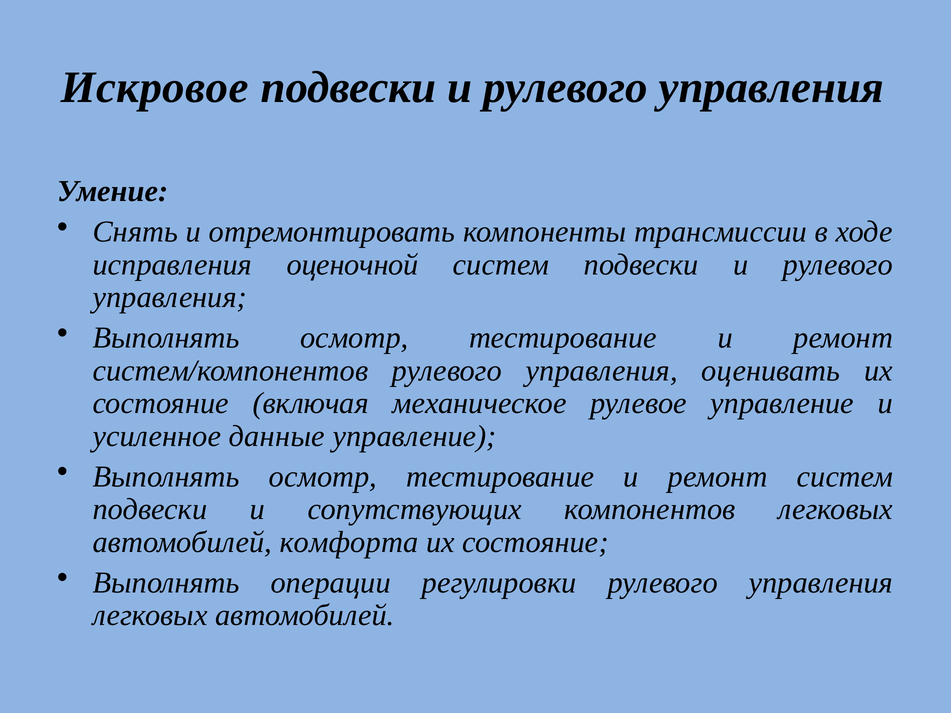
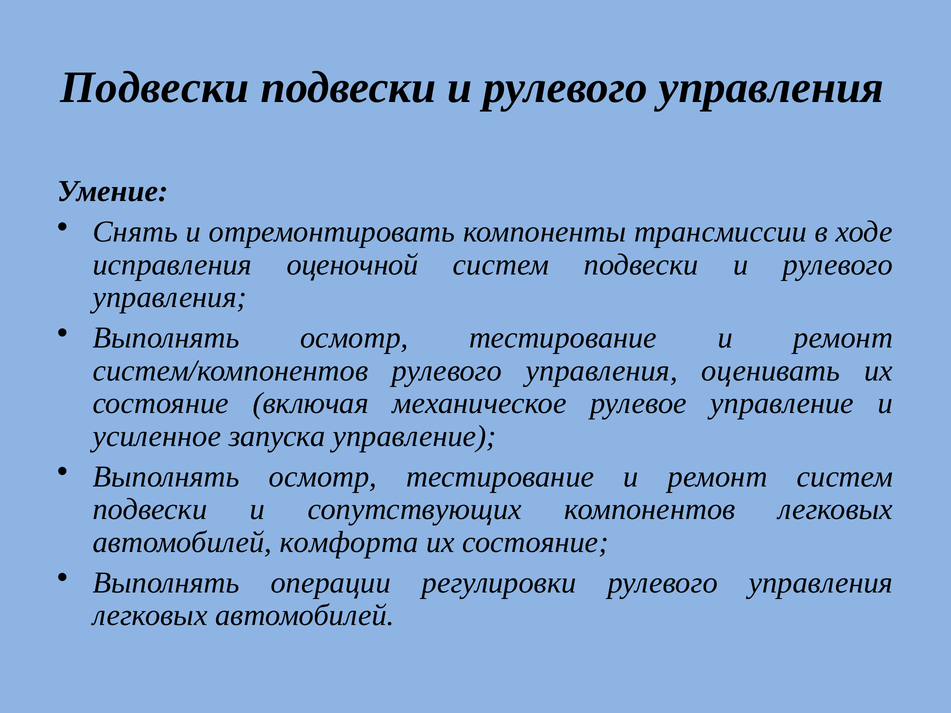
Искровое: Искровое -> Подвески (155, 88)
данные: данные -> запуска (277, 436)
